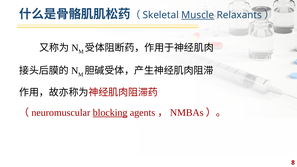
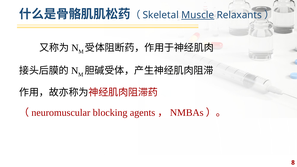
blocking underline: present -> none (110, 113)
